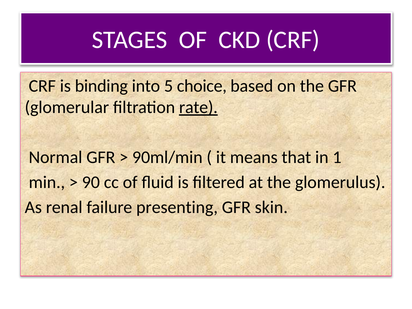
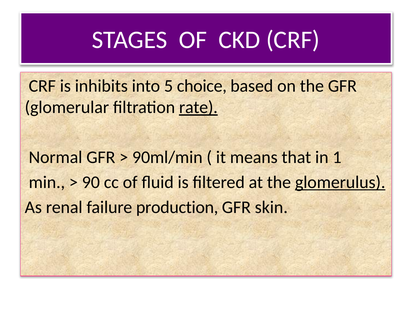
binding: binding -> inhibits (101, 86)
glomerulus underline: none -> present (340, 182)
presenting: presenting -> production (177, 207)
